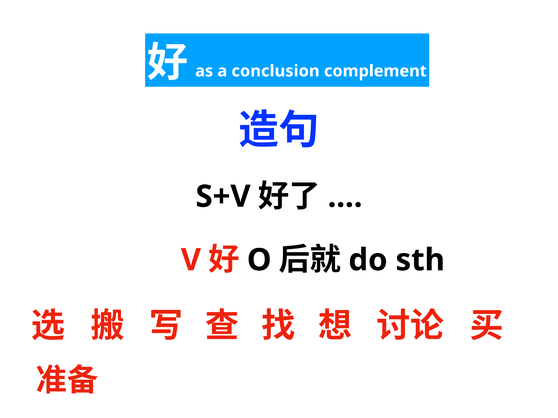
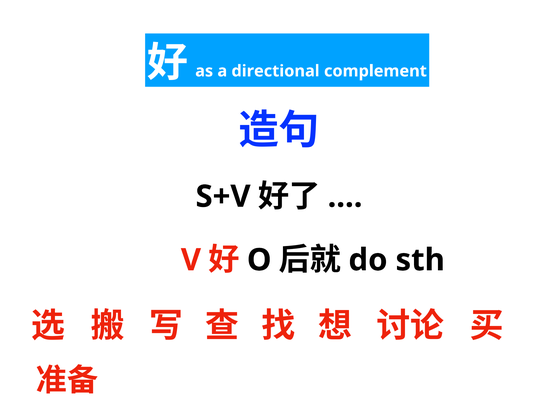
conclusion: conclusion -> directional (276, 71)
